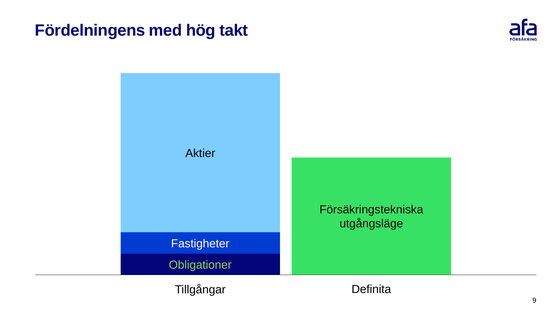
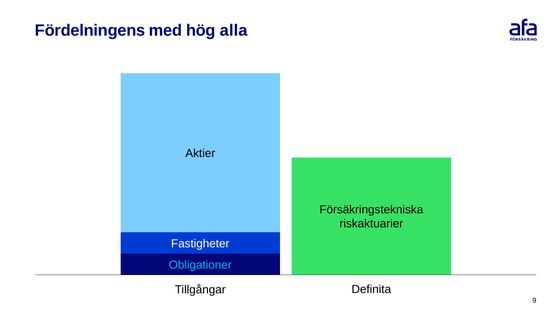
takt: takt -> alla (234, 30)
utgångsläge: utgångsläge -> riskaktuarier (371, 224)
Obligationer colour: light green -> light blue (200, 265)
